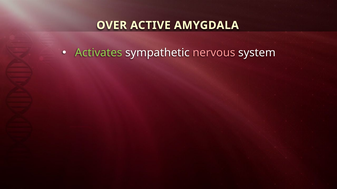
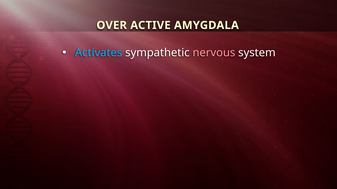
Activates colour: light green -> light blue (99, 53)
